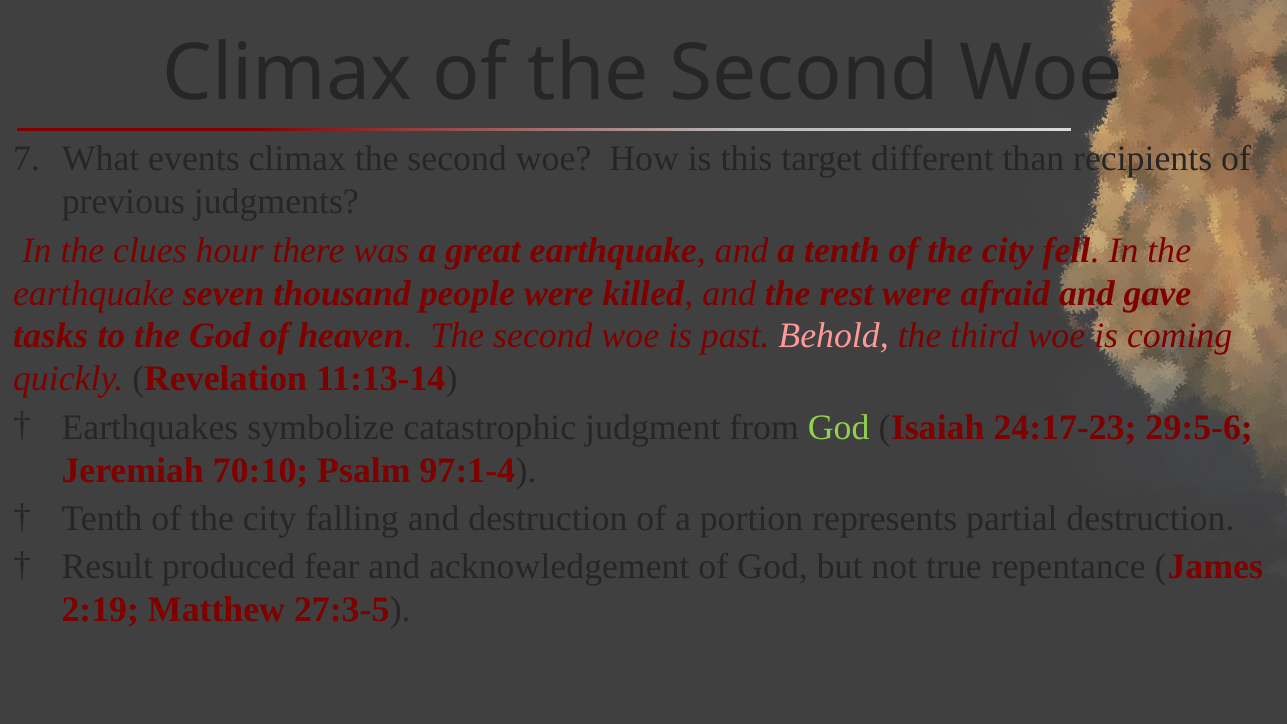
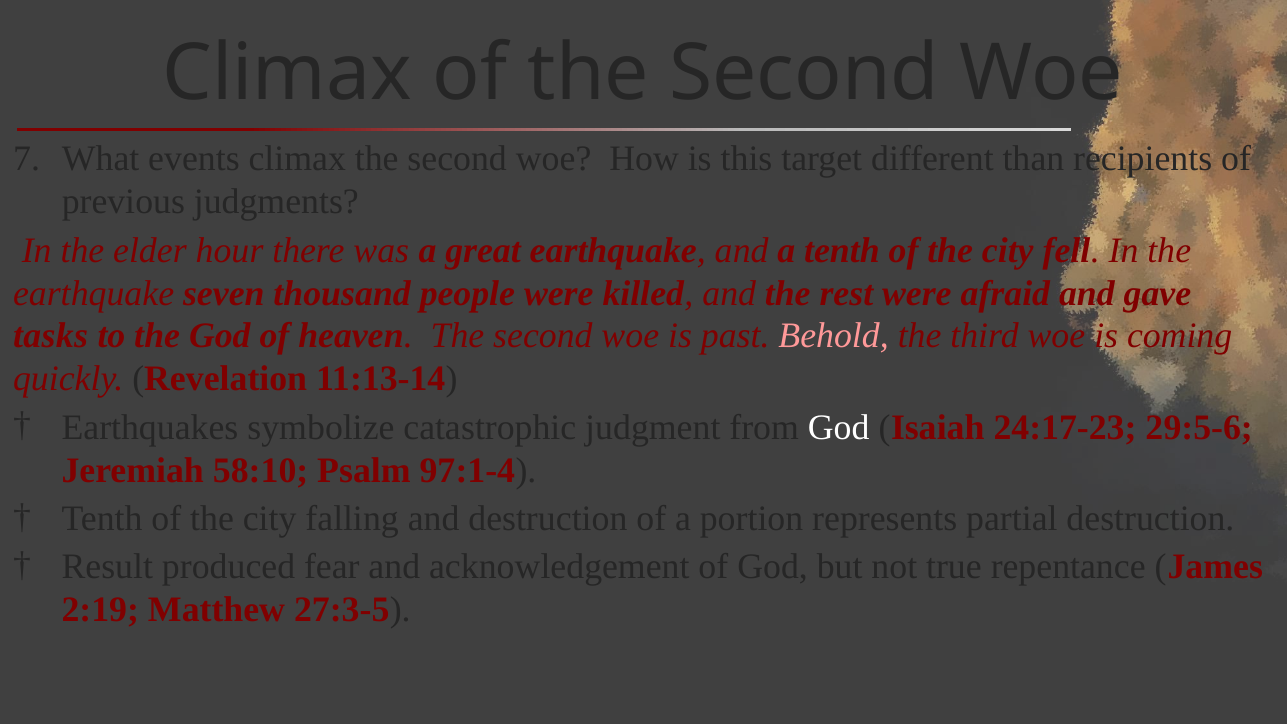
clues: clues -> elder (150, 250)
God colour: light green -> white (839, 427)
70:10: 70:10 -> 58:10 (261, 470)
